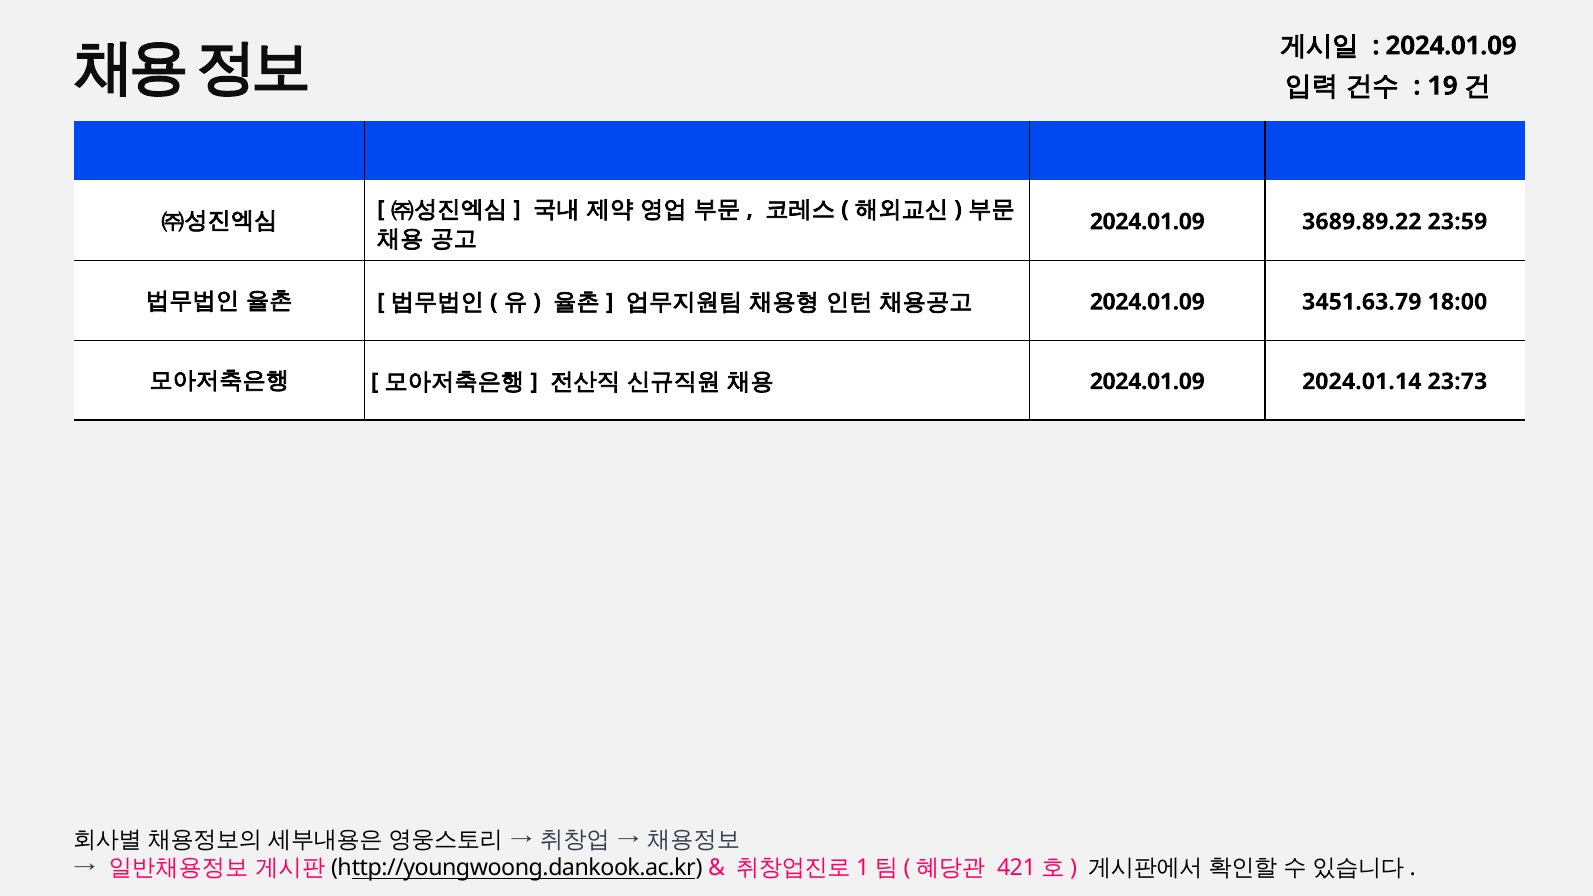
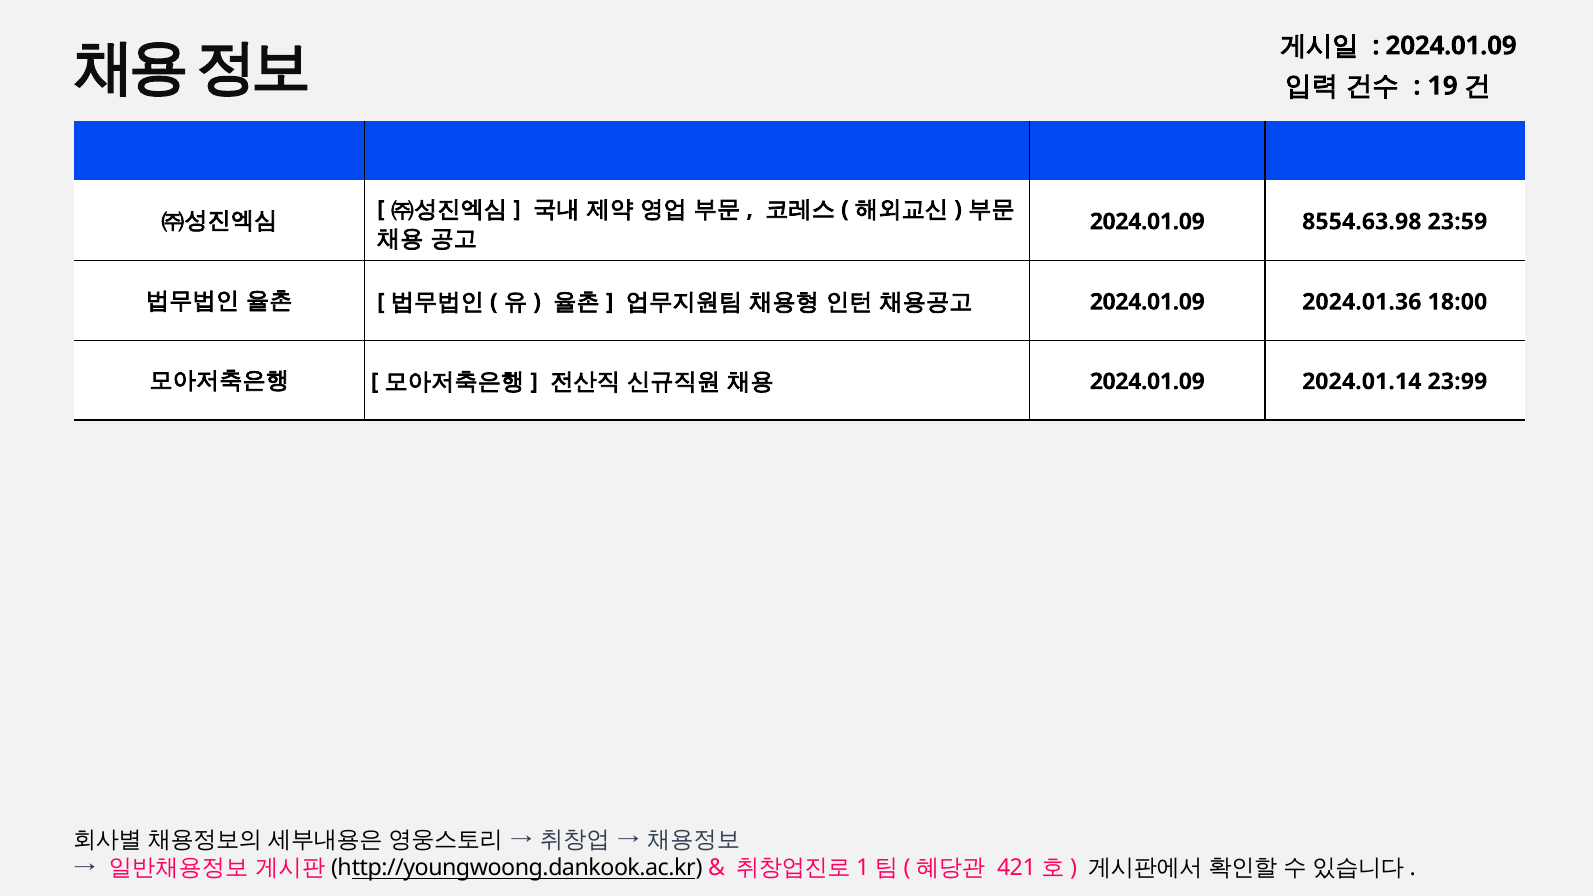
3689.89.22: 3689.89.22 -> 8554.63.98 (1362, 222)
3451.63.79: 3451.63.79 -> 2024.01.36 (1362, 302)
23:73: 23:73 -> 23:99 (1457, 382)
